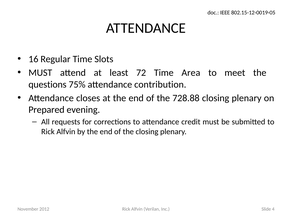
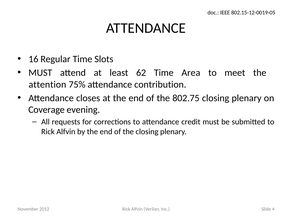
72: 72 -> 62 (141, 73)
questions: questions -> attention (47, 84)
728.88: 728.88 -> 802.75 (186, 98)
Prepared: Prepared -> Coverage (47, 110)
